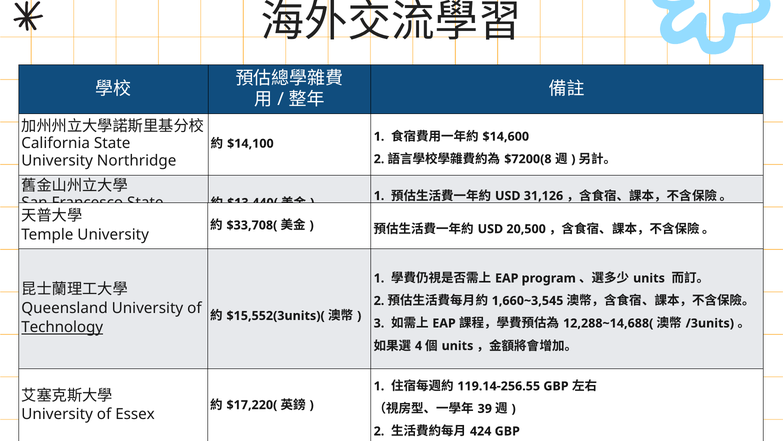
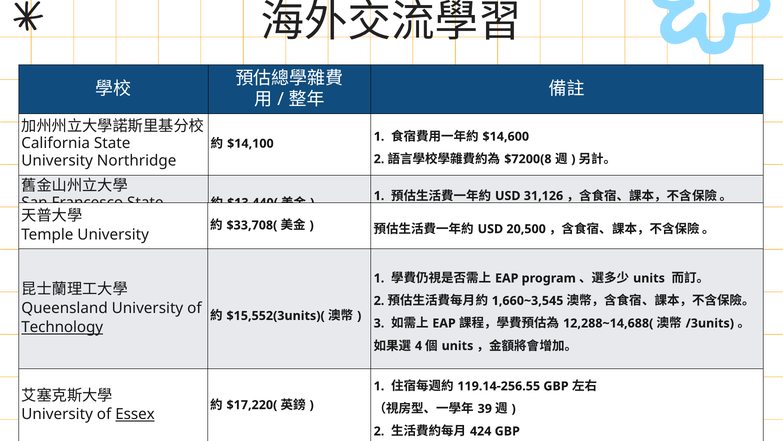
Essex underline: none -> present (135, 414)
